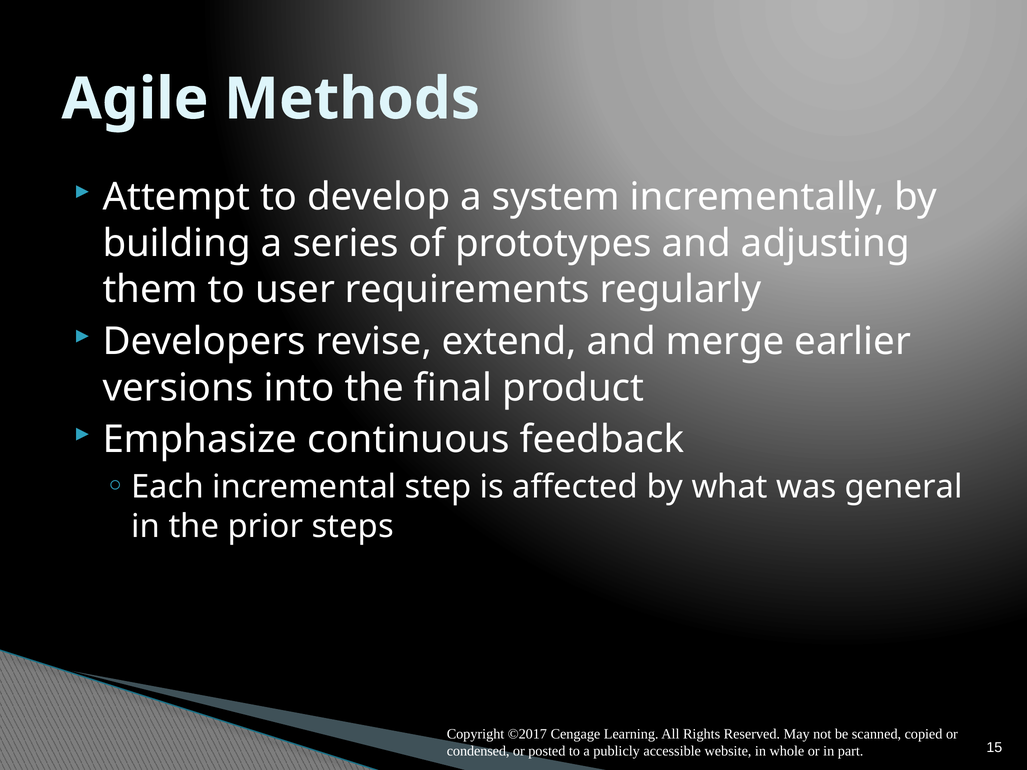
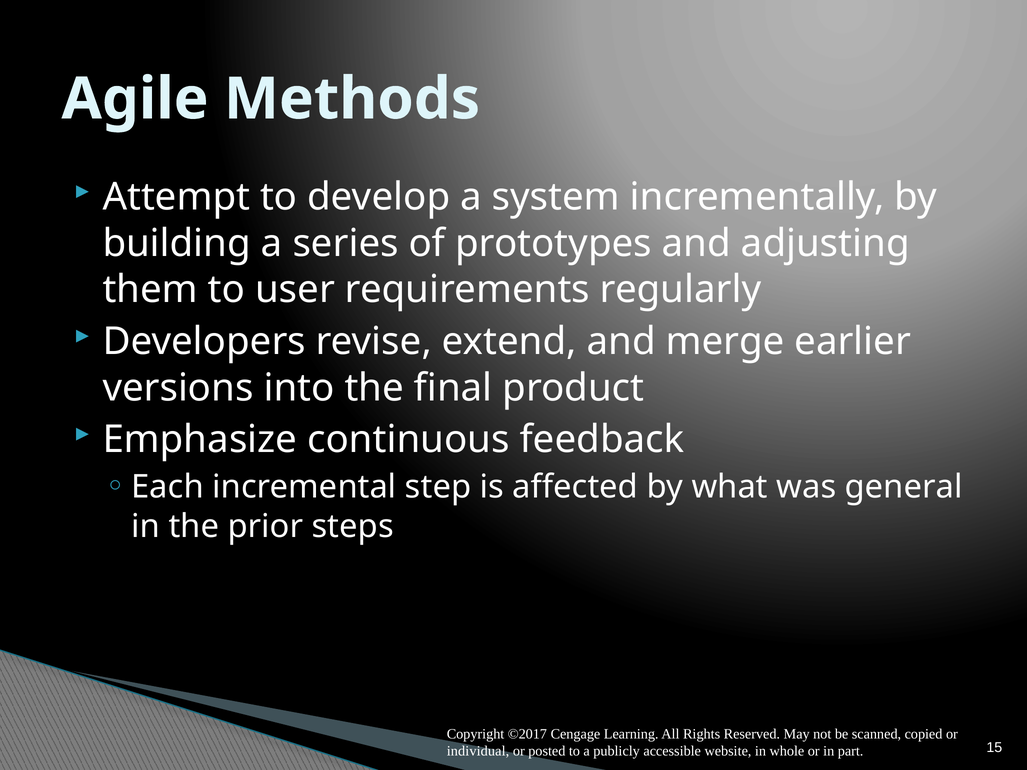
condensed: condensed -> individual (478, 751)
